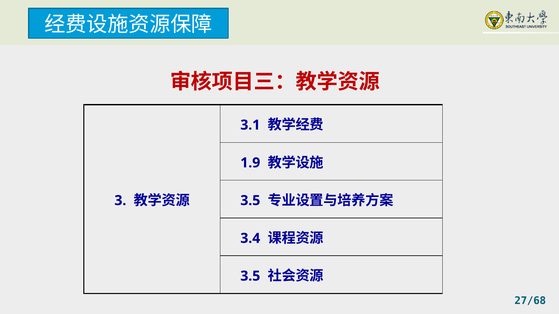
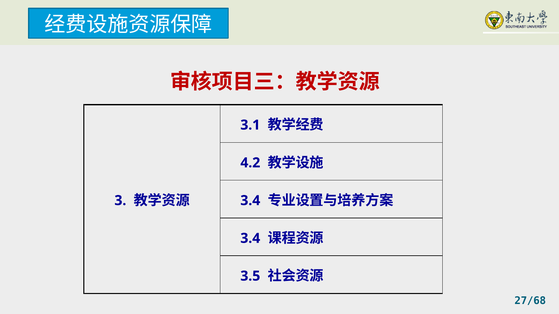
1.9: 1.9 -> 4.2 (250, 163)
3.5: 3.5 -> 3.4 (250, 201)
